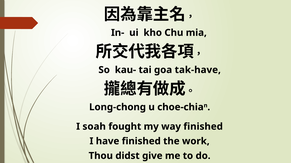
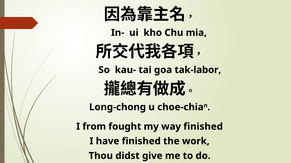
tak-have: tak-have -> tak-labor (198, 70)
soah: soah -> from (94, 127)
